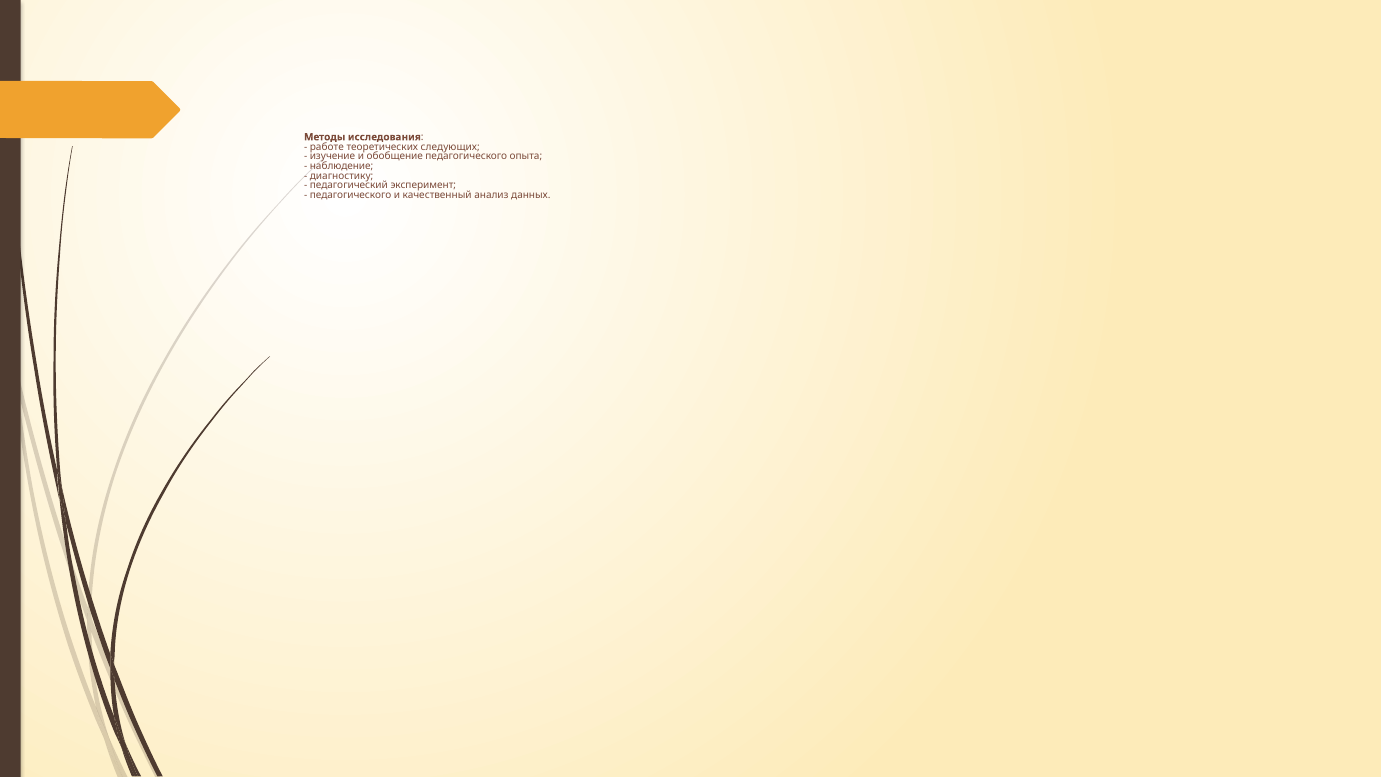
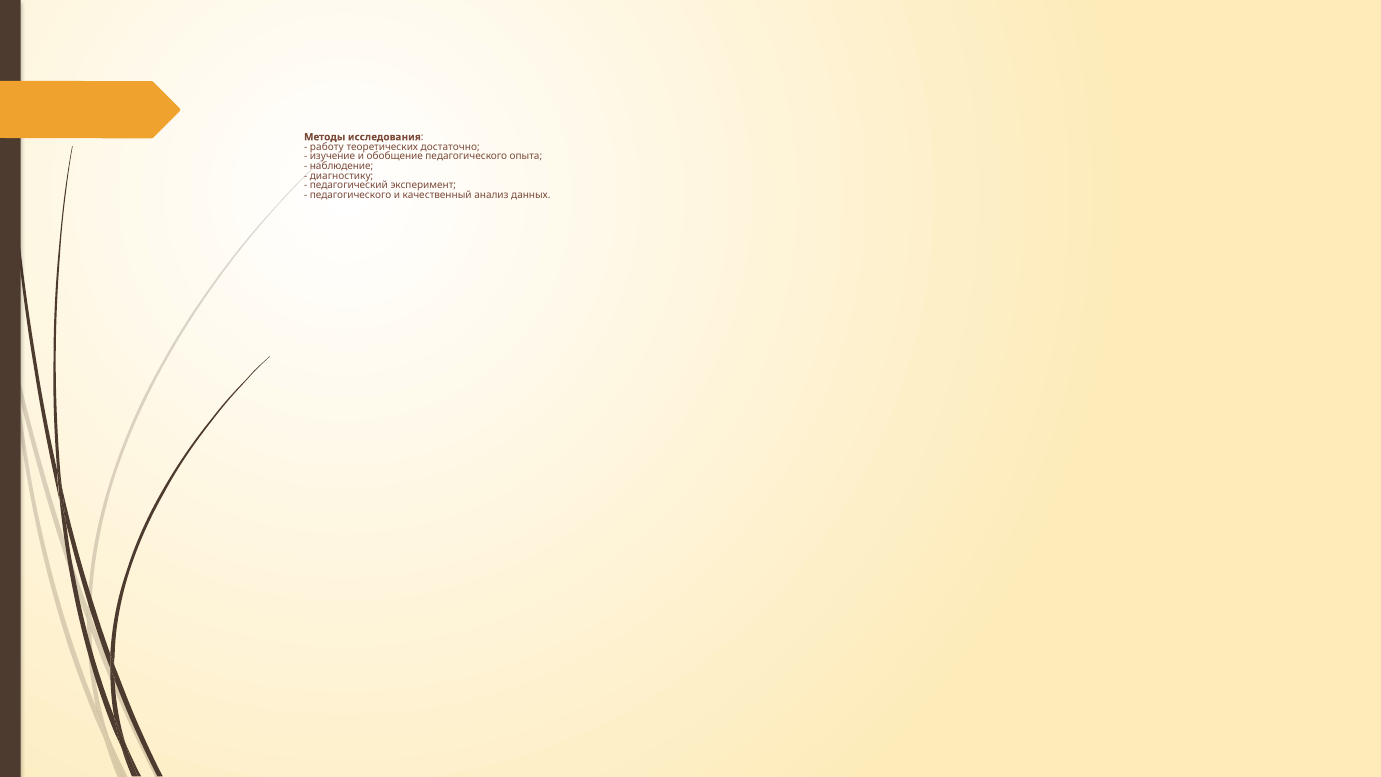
работе: работе -> работу (327, 147)
следующих: следующих -> достаточно (450, 147)
